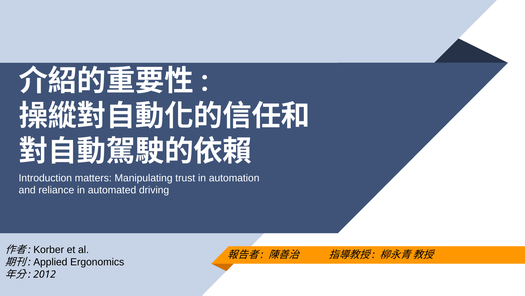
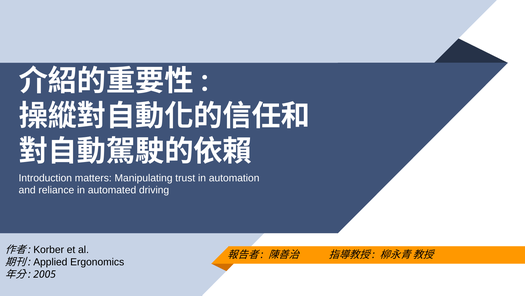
2012: 2012 -> 2005 (45, 274)
